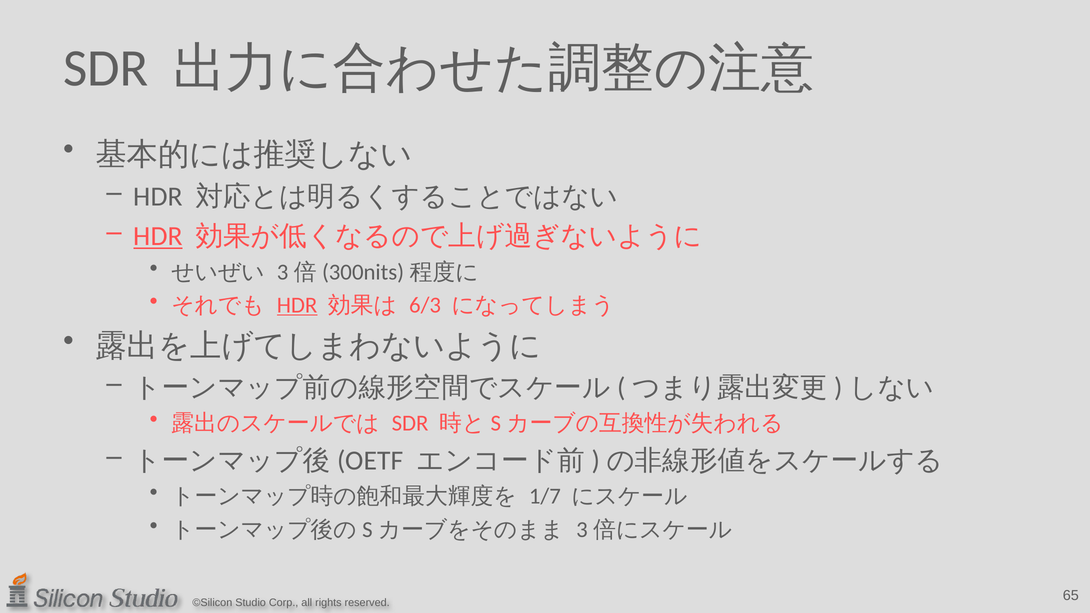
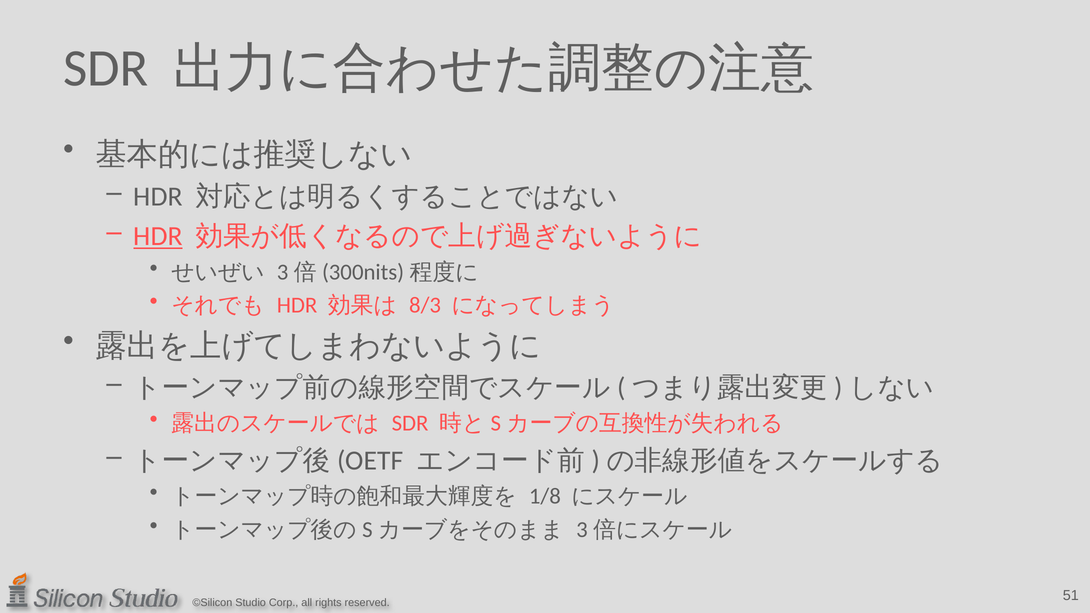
HDR underline: present -> none (297, 305)
6/3: 6/3 -> 8/3 (425, 305)
1/7: 1/7 -> 1/8 (545, 496)
65: 65 -> 51 (1071, 595)
